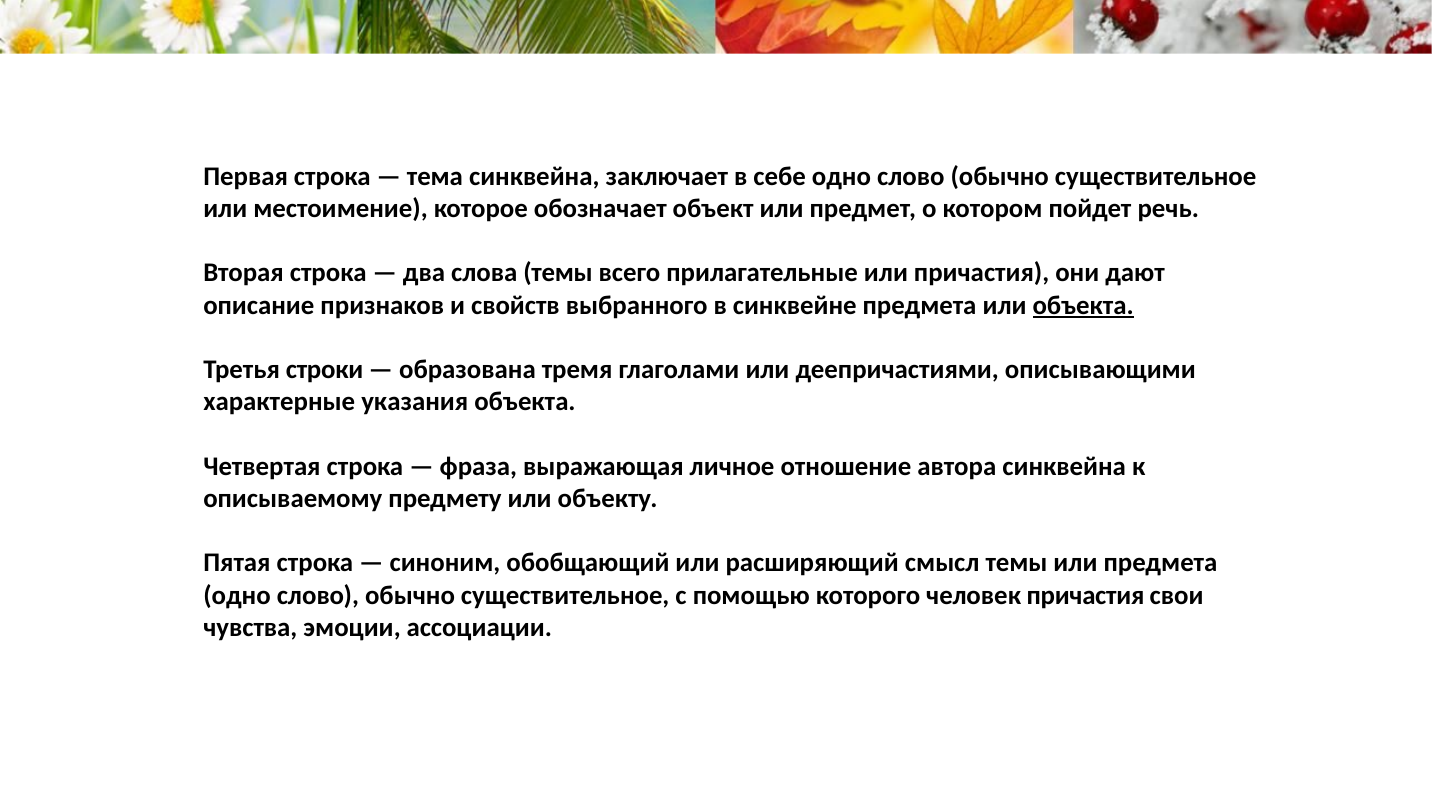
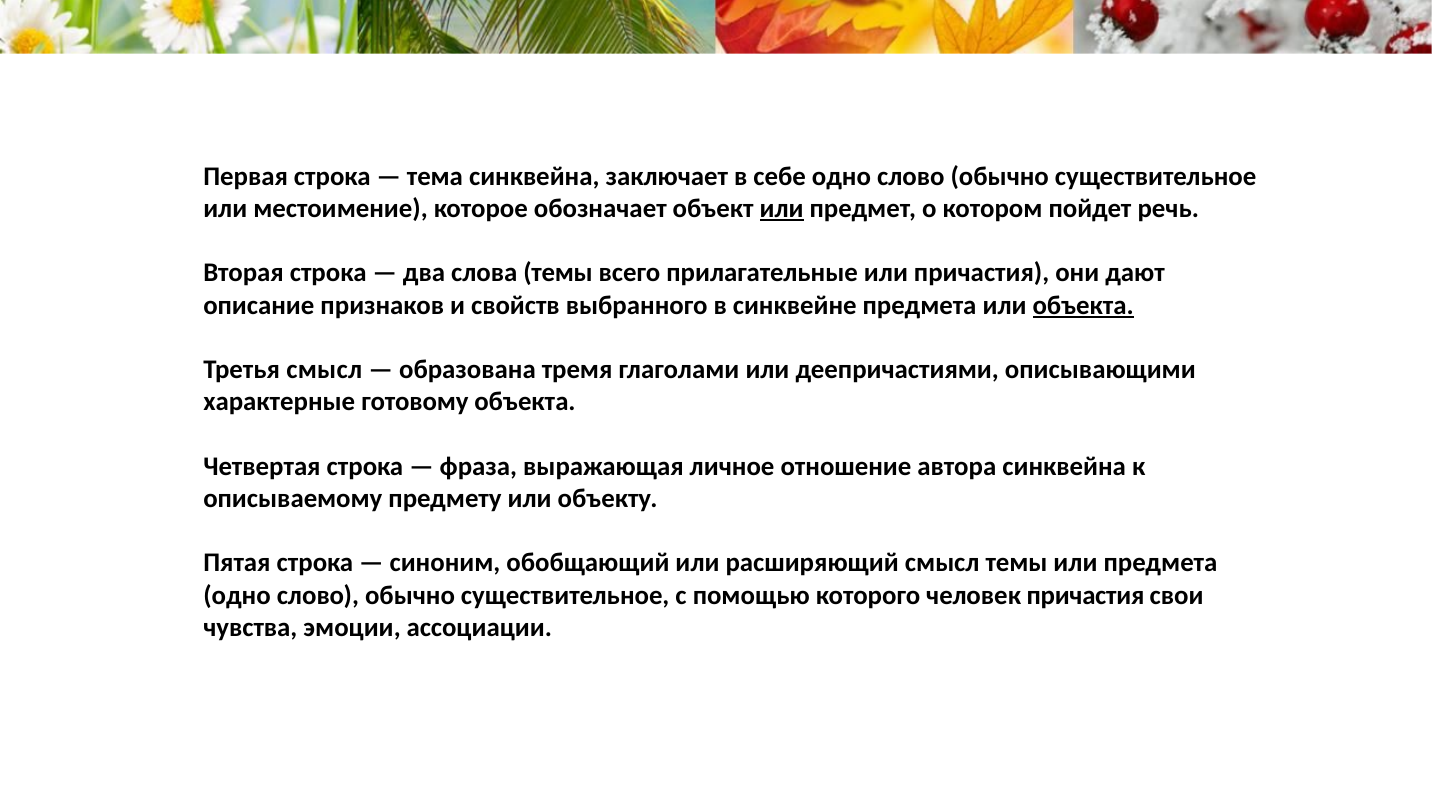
или underline: none -> present (782, 208)
Третья строки: строки -> смысл (324, 369)
указания: указания -> готовому (415, 402)
